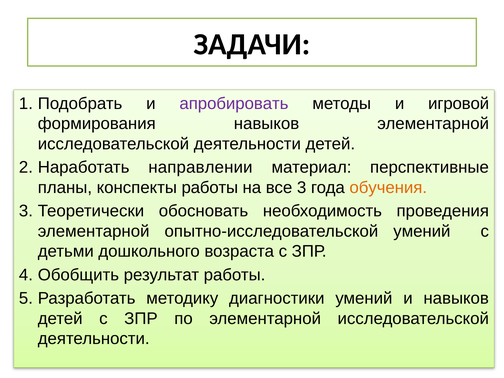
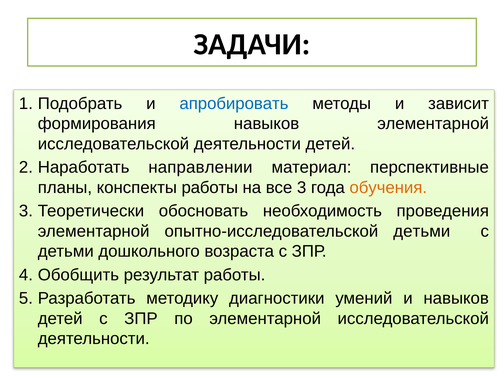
апробировать colour: purple -> blue (234, 104)
игровой: игровой -> зависит (459, 104)
опытно-исследовательской умений: умений -> детьми (422, 231)
